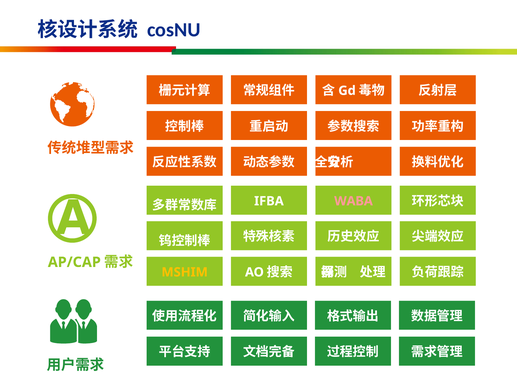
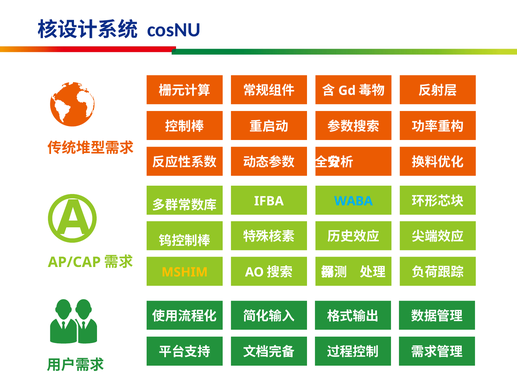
WABA colour: pink -> light blue (354, 201)
